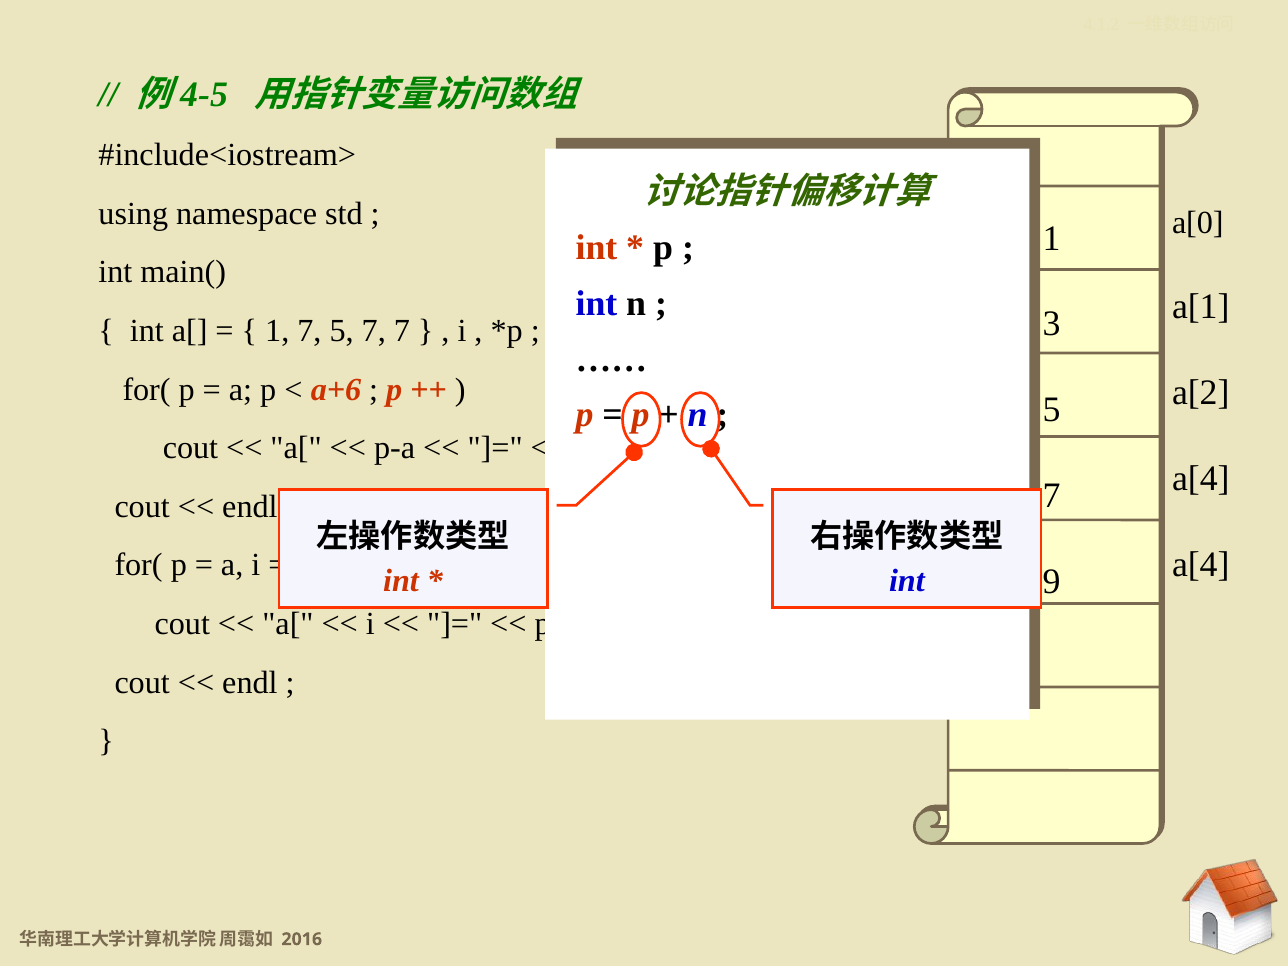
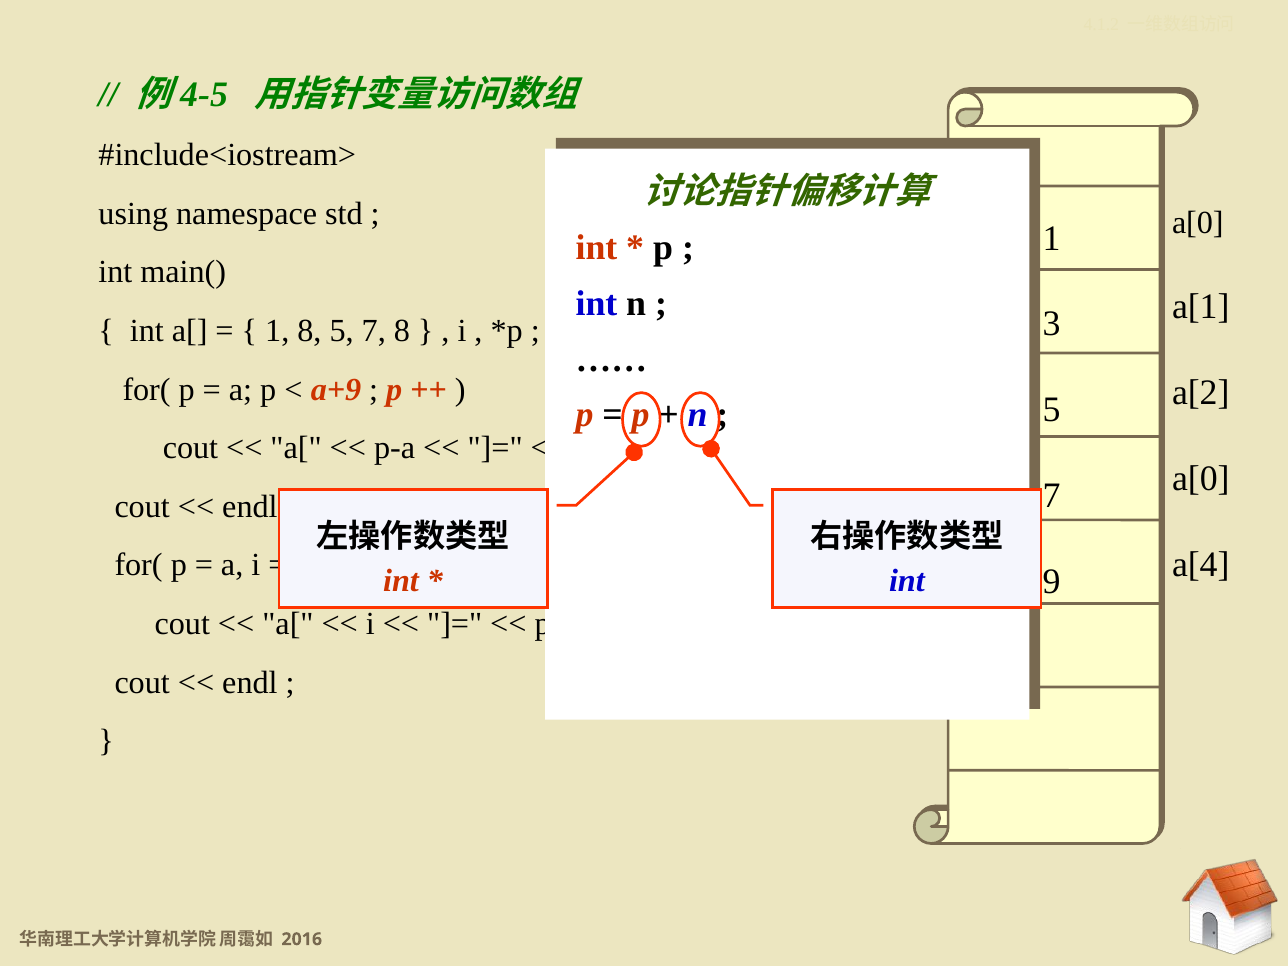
1 7: 7 -> 8 (309, 331)
7 7: 7 -> 8 (402, 331)
a+6: a+6 -> a+9 (336, 390)
a[4: a[4 -> a[0 (1201, 479)
